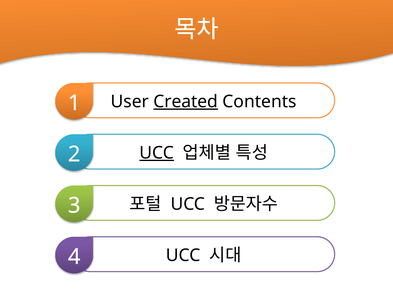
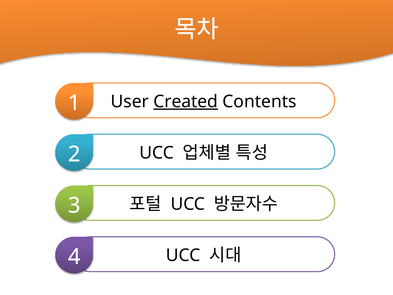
UCC underline: present -> none (157, 153)
